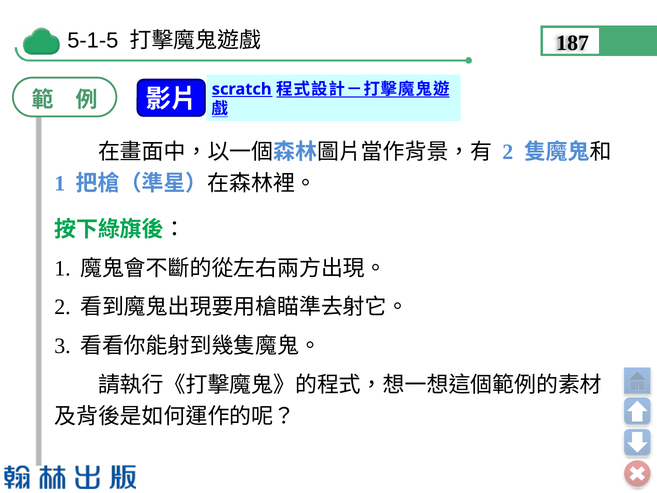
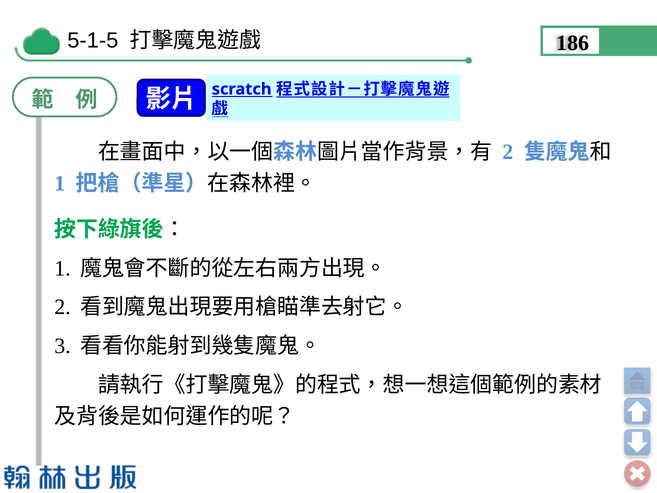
187: 187 -> 186 (573, 43)
